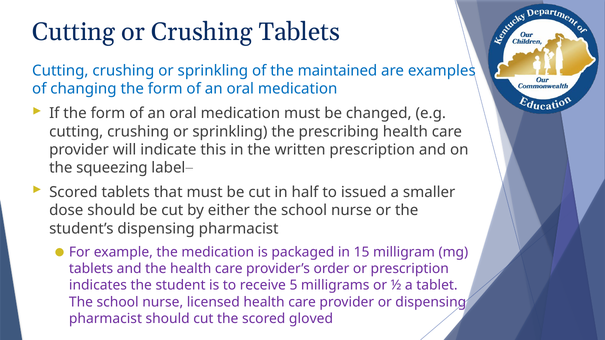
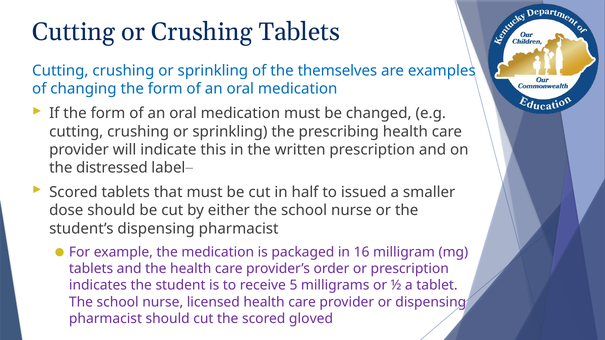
maintained: maintained -> themselves (337, 71)
squeezing: squeezing -> distressed (112, 168)
15: 15 -> 16 (362, 252)
